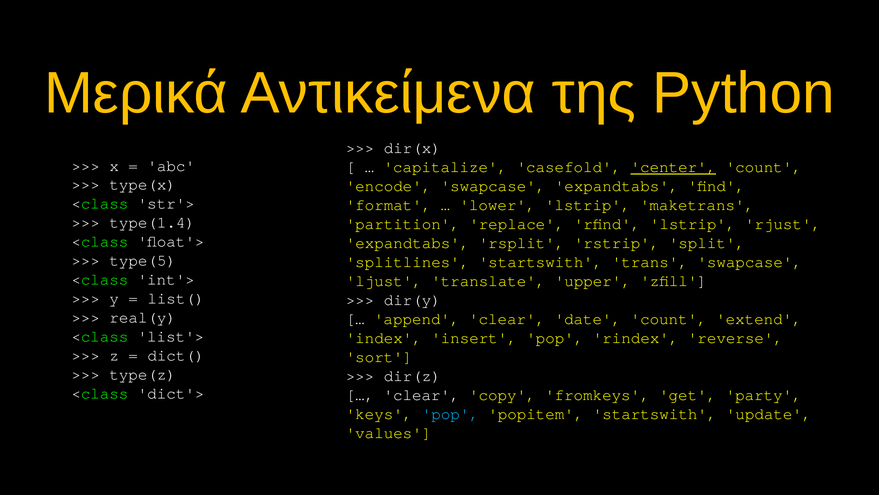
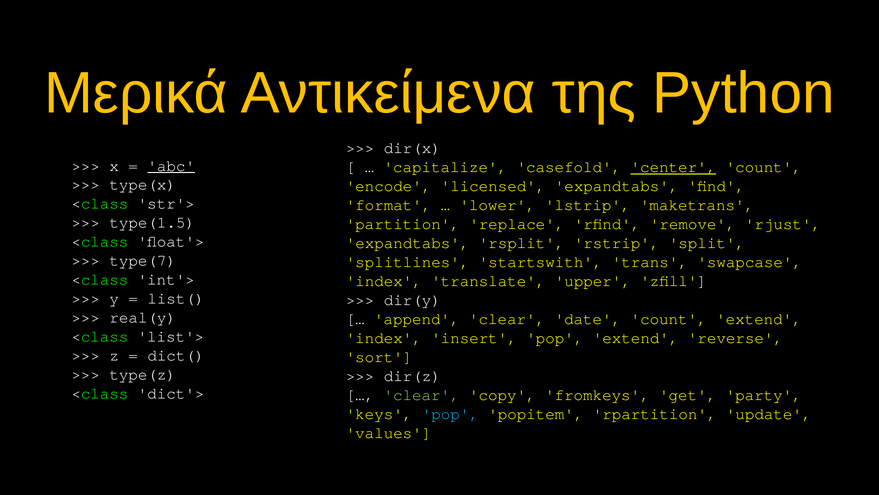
abc underline: none -> present (171, 166)
encode swapcase: swapcase -> licensed (493, 186)
type(1.4: type(1.4 -> type(1.5 (152, 222)
rfind lstrip: lstrip -> remove (693, 224)
type(5: type(5 -> type(7 (143, 260)
ljust: ljust -> index (384, 281)
pop rindex: rindex -> extend (636, 338)
clear colour: white -> light green (422, 394)
popitem startswith: startswith -> rpartition (655, 413)
